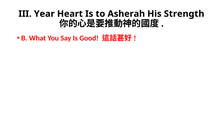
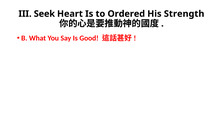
Year: Year -> Seek (44, 14)
Asherah: Asherah -> Ordered (126, 14)
